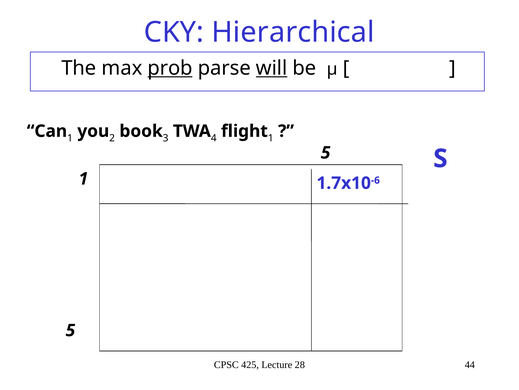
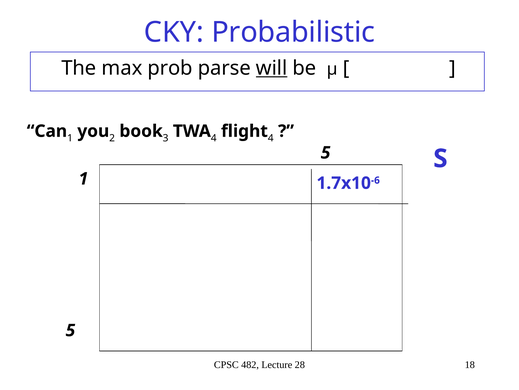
Hierarchical: Hierarchical -> Probabilistic (293, 32)
prob underline: present -> none (170, 68)
1: 1 -> 4 (271, 138)
425: 425 -> 482 (250, 364)
44: 44 -> 18 (470, 364)
